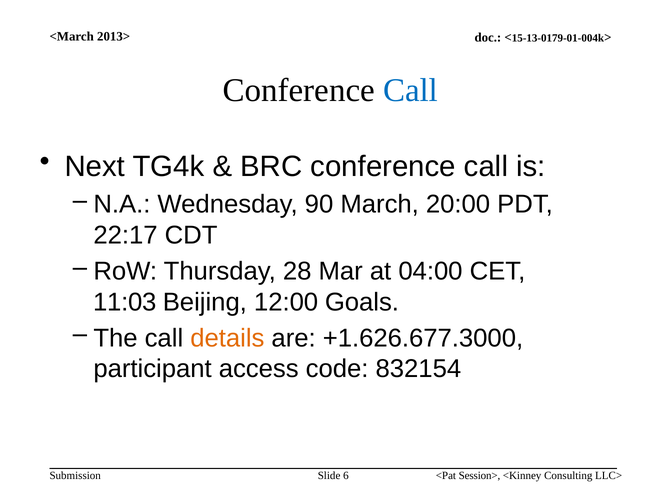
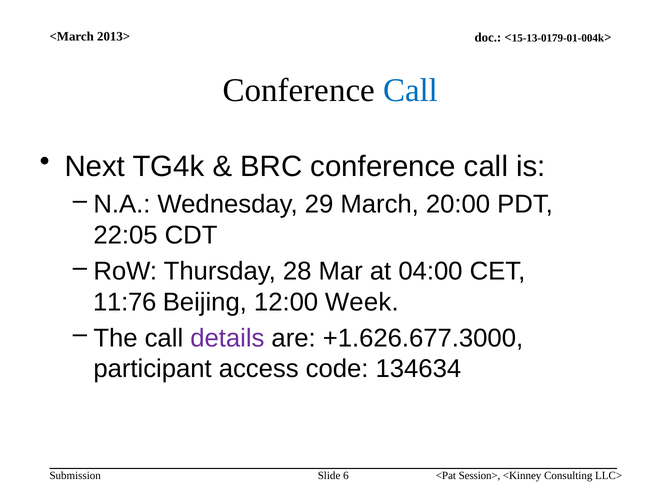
90: 90 -> 29 (319, 204)
22:17: 22:17 -> 22:05 (126, 235)
11:03: 11:03 -> 11:76 (125, 302)
Goals: Goals -> Week (362, 302)
details colour: orange -> purple (227, 338)
832154: 832154 -> 134634 (418, 369)
